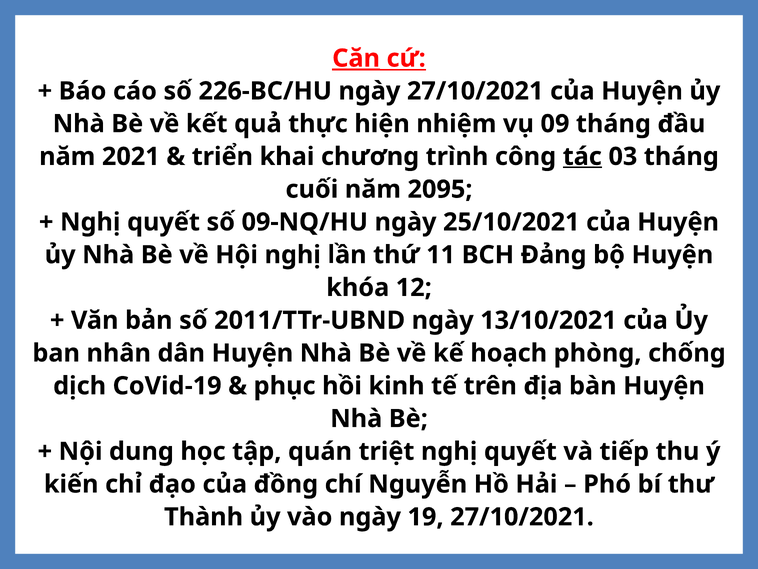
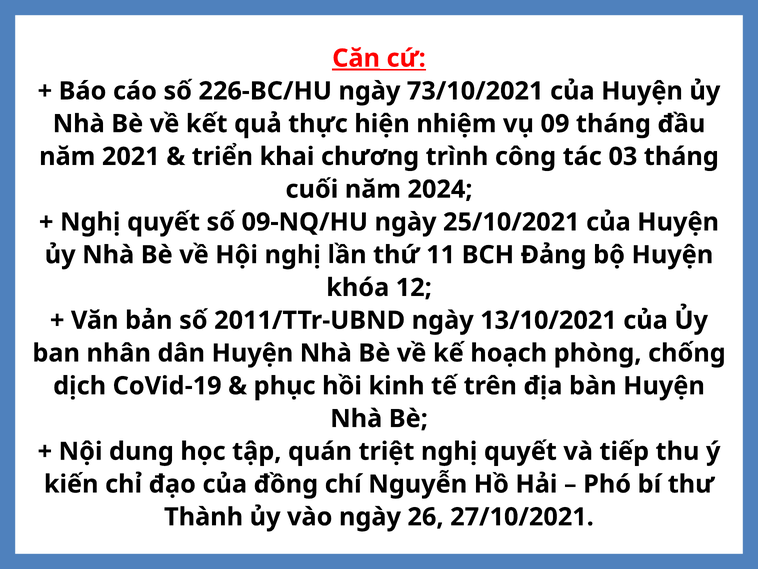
ngày 27/10/2021: 27/10/2021 -> 73/10/2021 (475, 91)
tác underline: present -> none (582, 156)
2095: 2095 -> 2024 (440, 189)
19: 19 -> 26 (426, 517)
